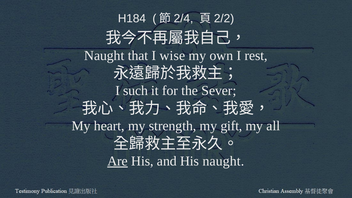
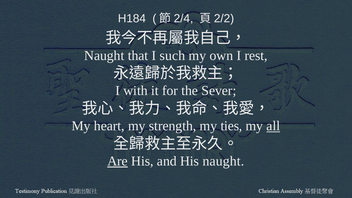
wise: wise -> such (172, 56)
such: such -> with (136, 91)
gift: gift -> ties (231, 126)
all underline: none -> present (273, 126)
